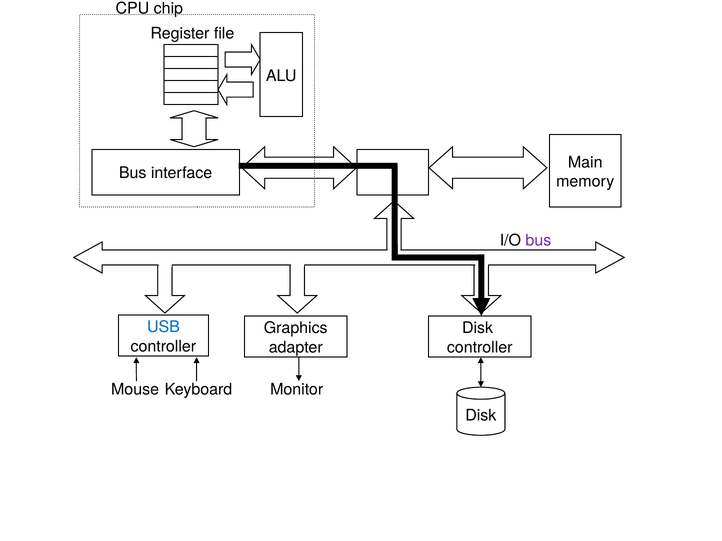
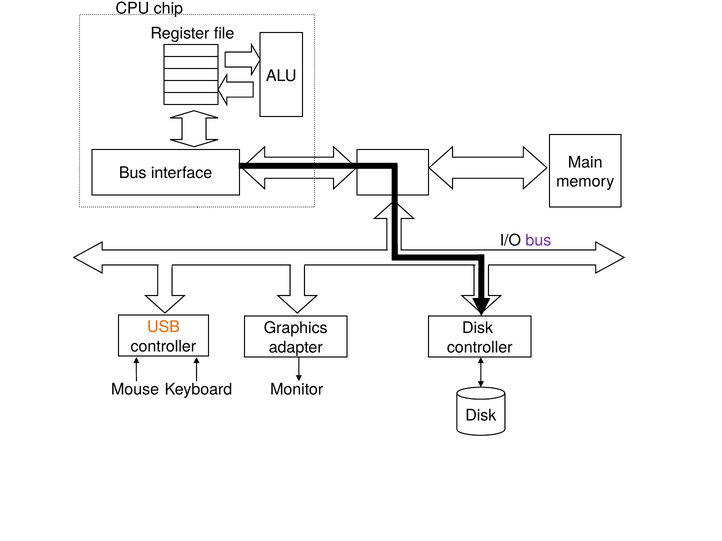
USB colour: blue -> orange (163, 327)
